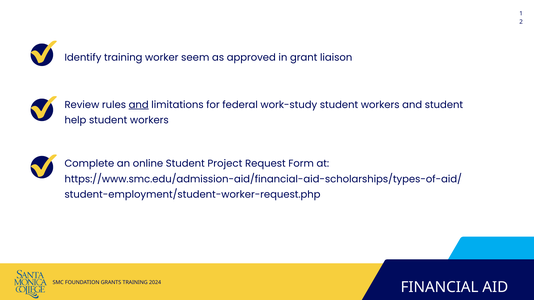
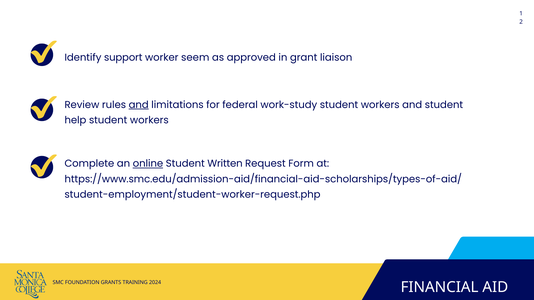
Identify training: training -> support (123, 57)
online underline: none -> present (148, 164)
Project: Project -> Written (225, 164)
